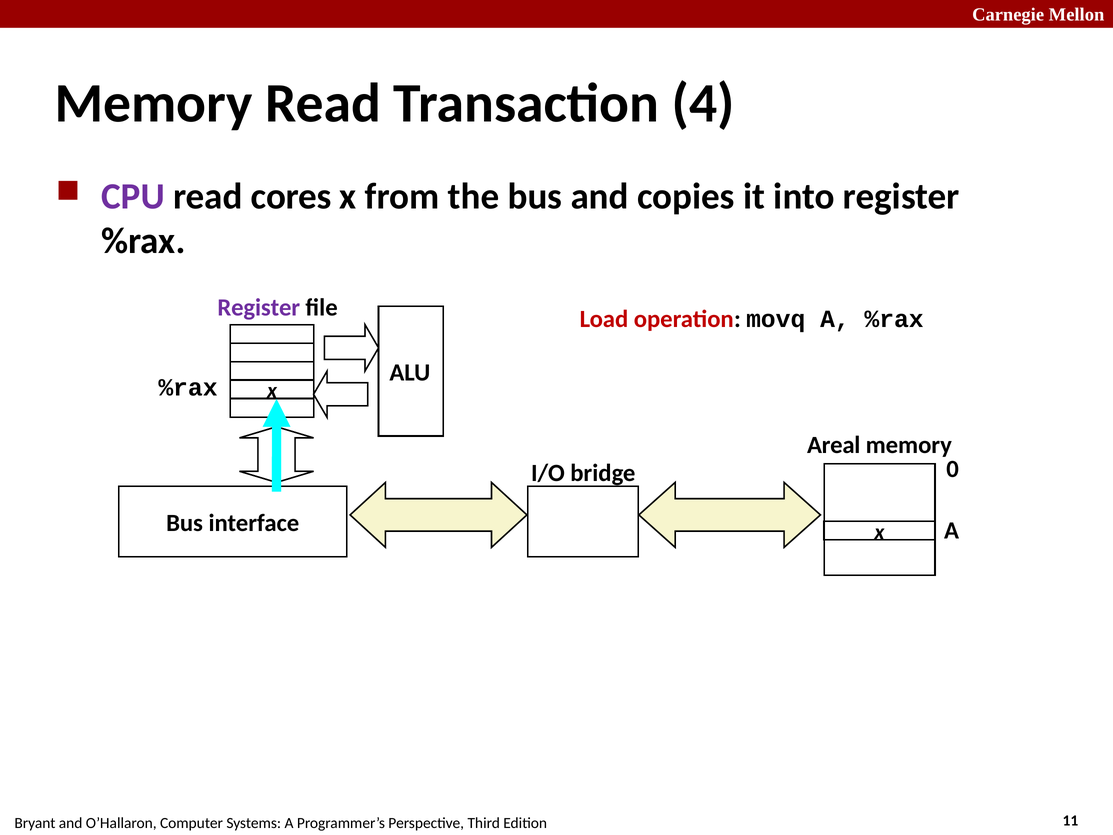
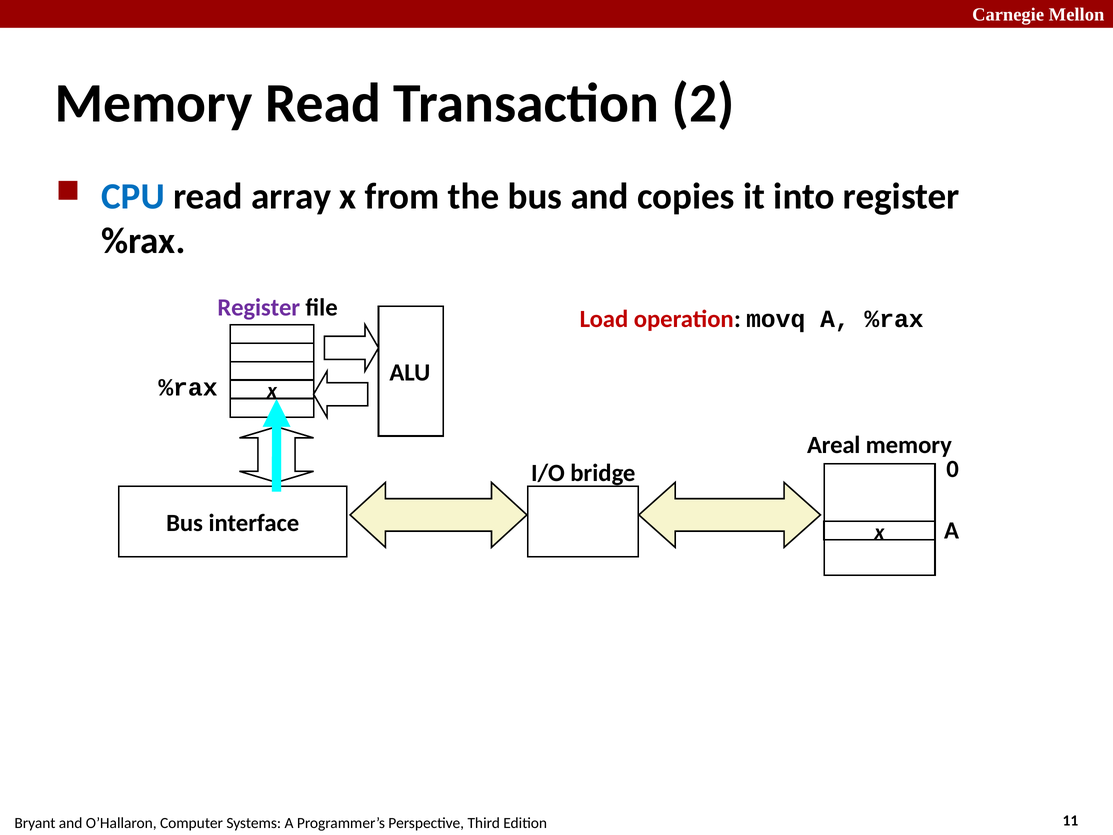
4: 4 -> 2 (703, 103)
CPU colour: purple -> blue (133, 196)
cores: cores -> array (291, 196)
